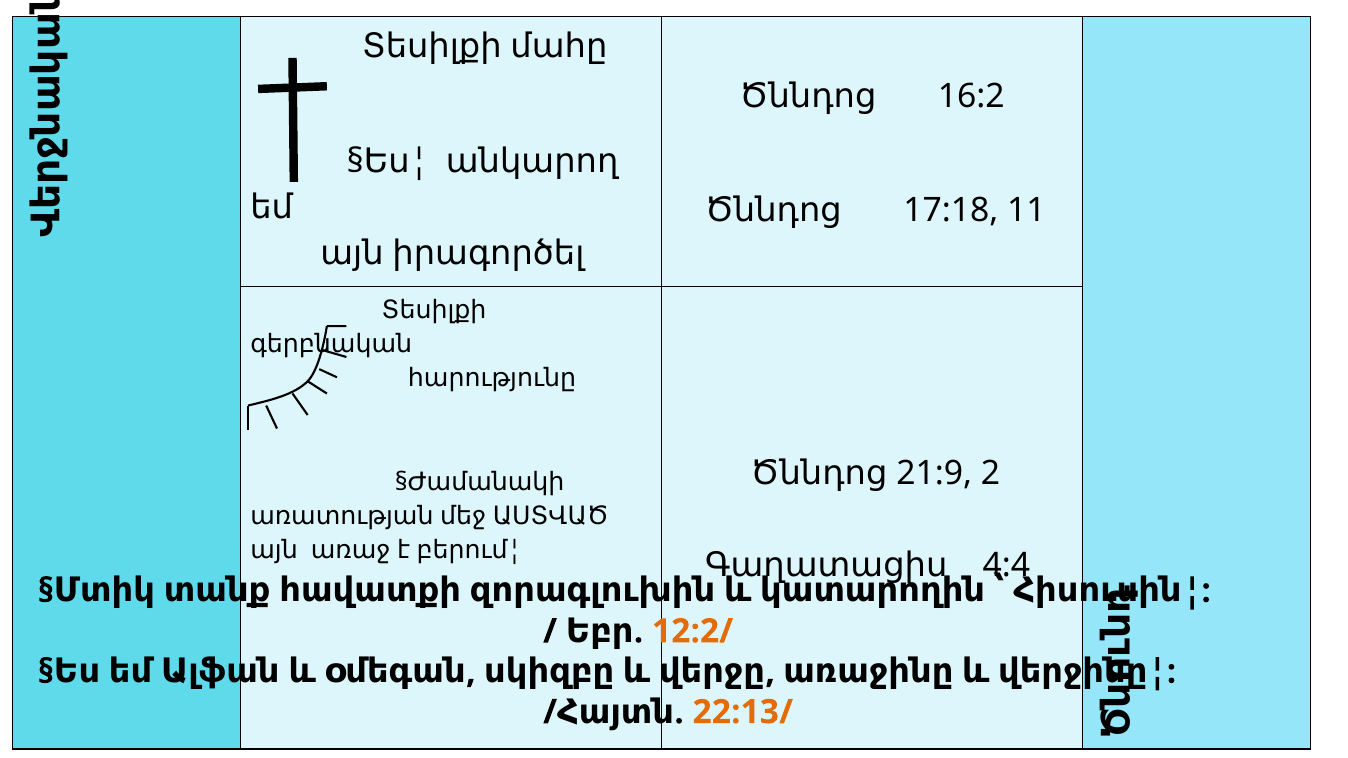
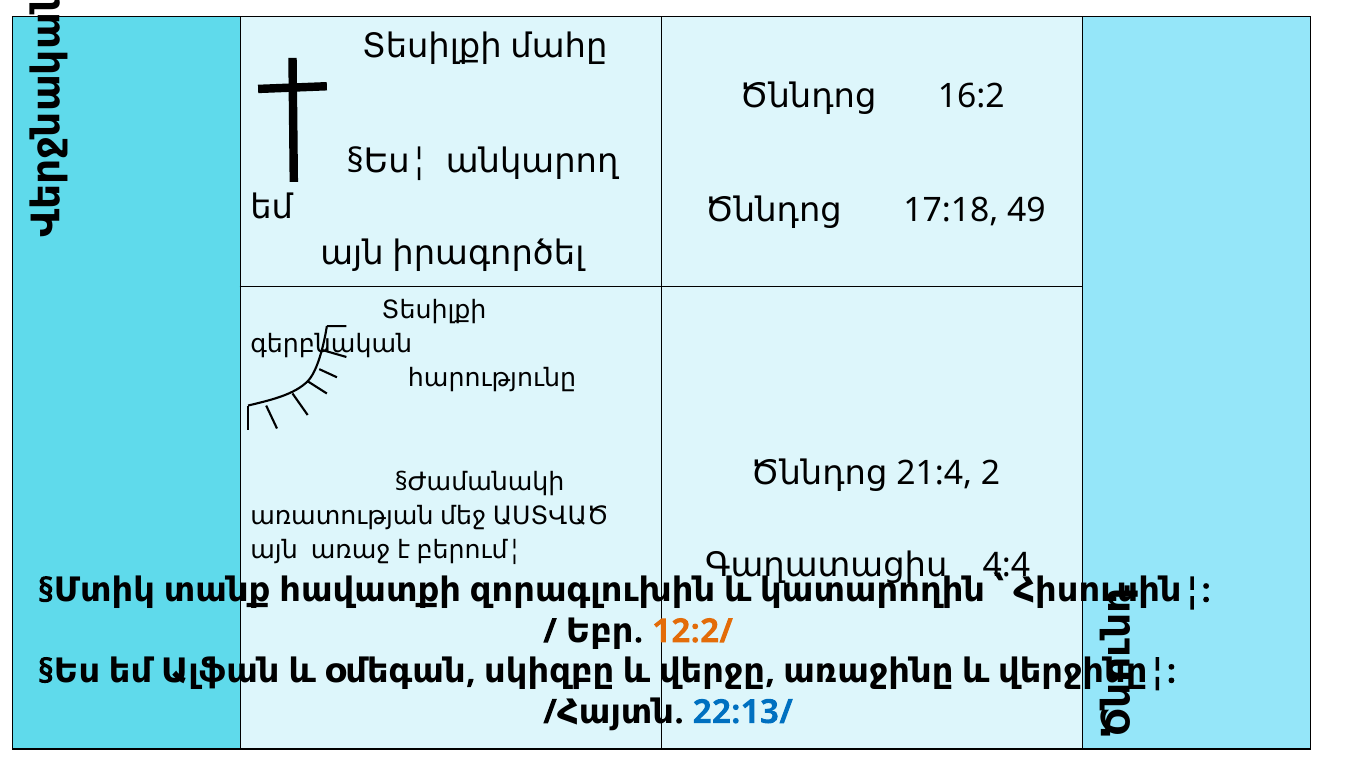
11: 11 -> 49 (1026, 211)
21:9: 21:9 -> 21:4 (934, 474)
22:13/ colour: orange -> blue (743, 712)
